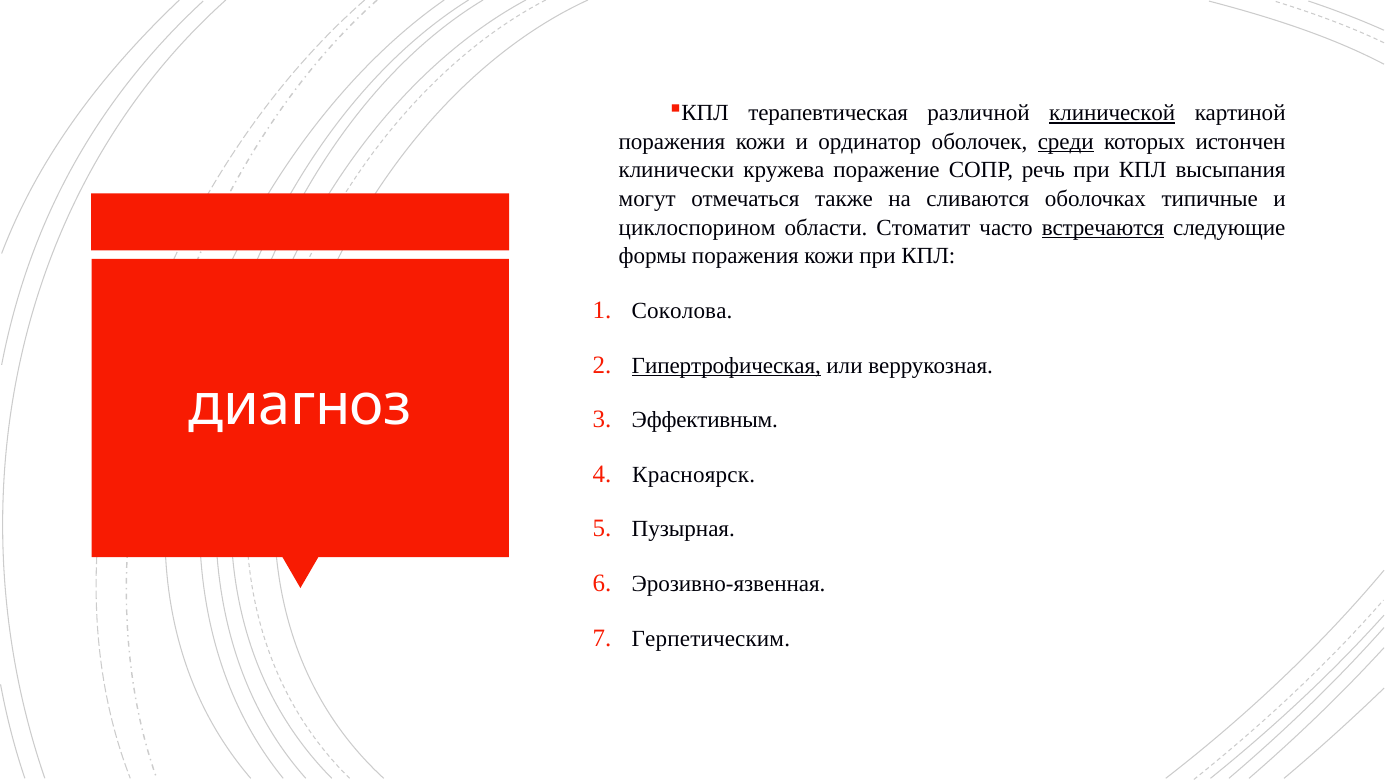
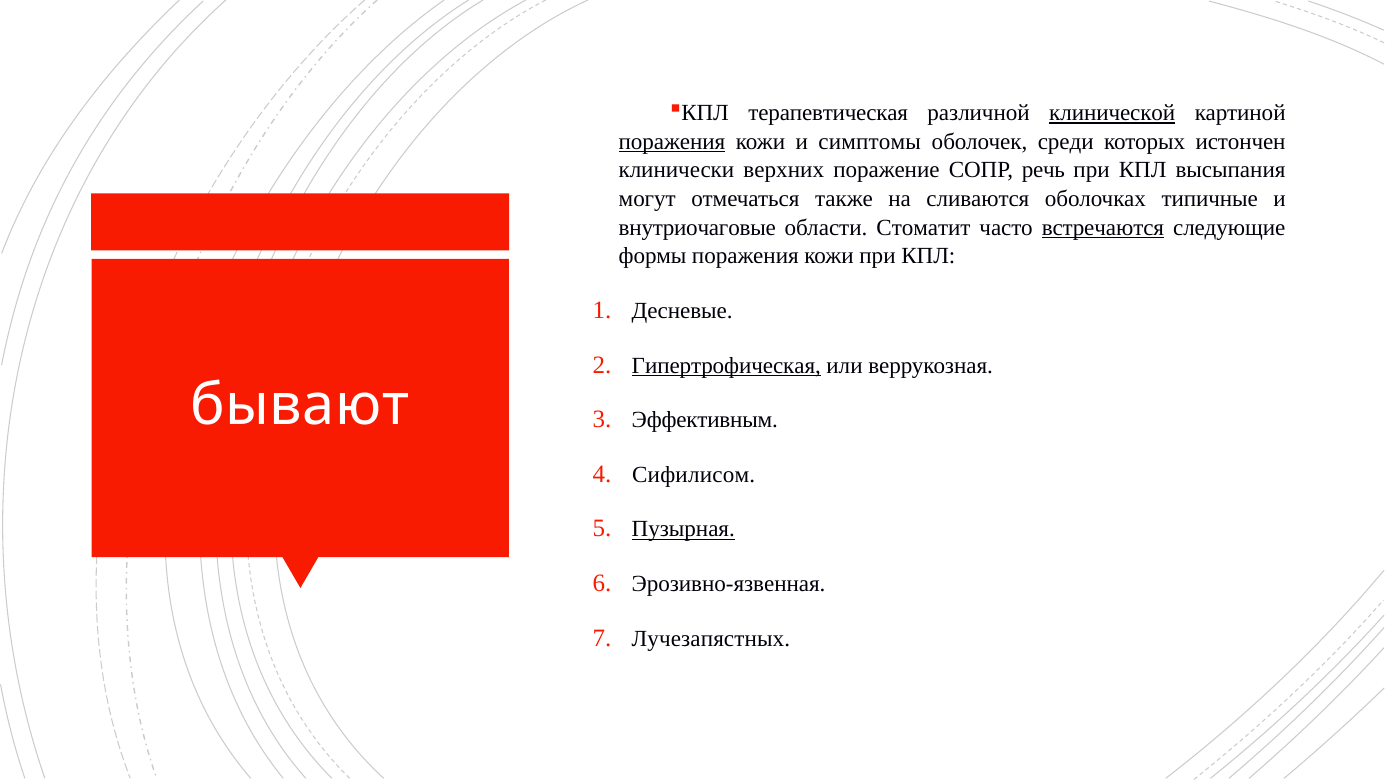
поражения underline: none -> present (672, 142)
ординатор: ординатор -> симптомы (870, 142)
среди underline: present -> none (1066, 142)
кружева: кружева -> верхних (784, 170)
циклоспорином: циклоспорином -> внутриочаговые (697, 228)
Соколова: Соколова -> Десневые (682, 311)
диагноз: диагноз -> бывают (300, 406)
Красноярск: Красноярск -> Сифилисом (694, 475)
Пузырная underline: none -> present (683, 529)
Герпетическим: Герпетическим -> Лучезапястных (711, 639)
